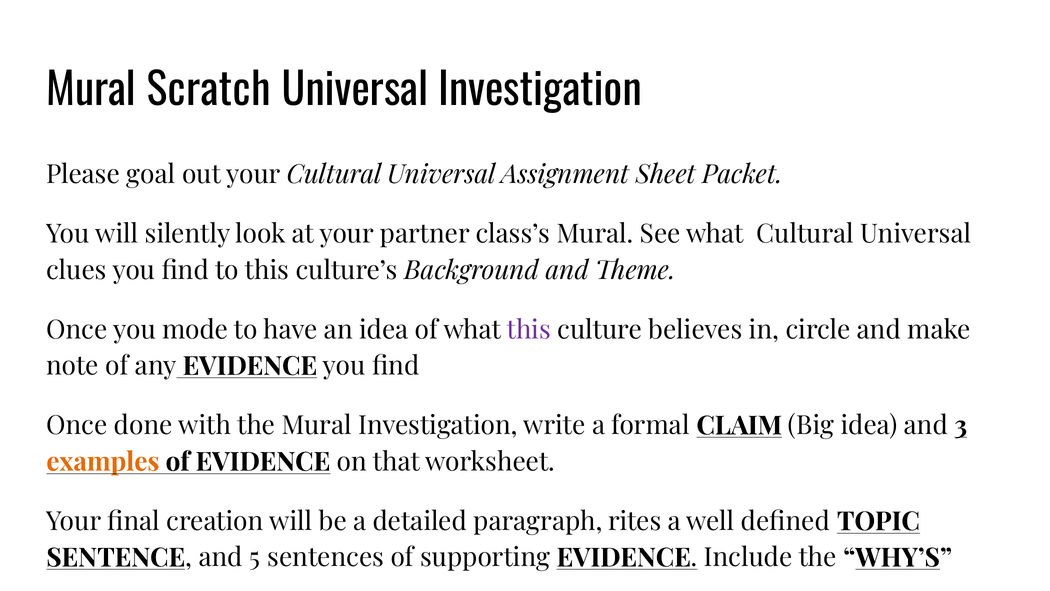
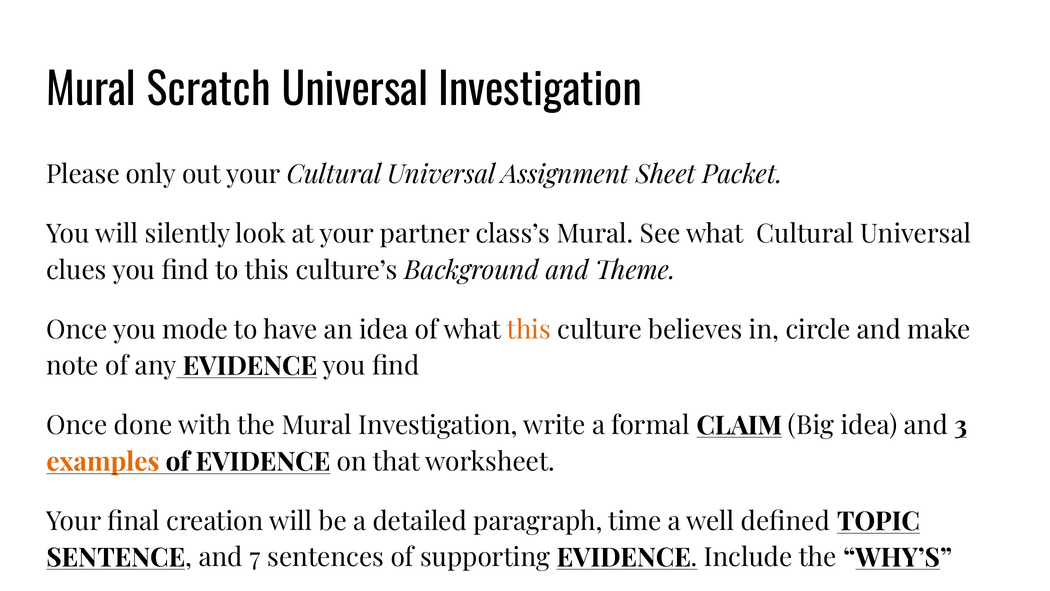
goal: goal -> only (151, 175)
this colour: purple -> orange (529, 330)
rites: rites -> time (635, 521)
5: 5 -> 7 (255, 557)
